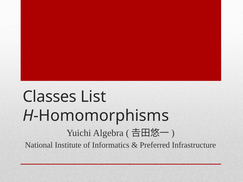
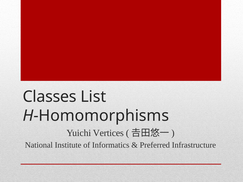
Algebra: Algebra -> Vertices (108, 133)
